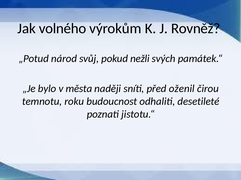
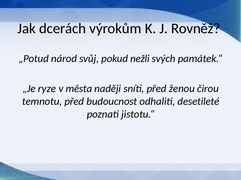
volného: volného -> dcerách (63, 29)
bylo: bylo -> ryze (47, 89)
oženil: oženil -> ženou (182, 89)
temnotu roku: roku -> před (74, 102)
